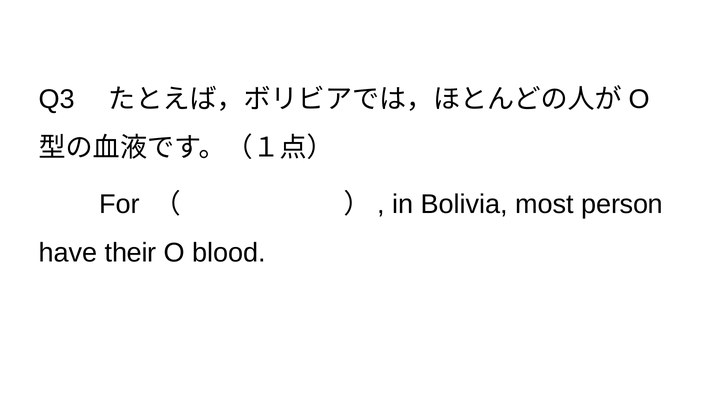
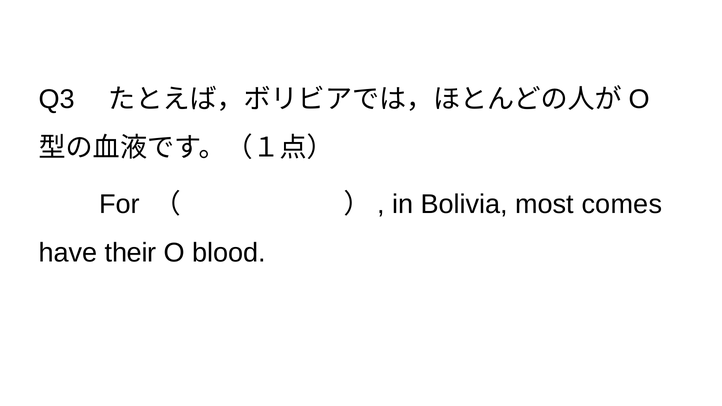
person: person -> comes (622, 204)
